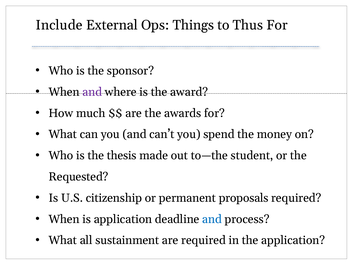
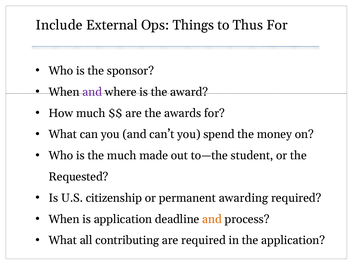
the thesis: thesis -> much (122, 155)
proposals: proposals -> awarding (244, 198)
and colour: blue -> orange (212, 219)
sustainment: sustainment -> contributing (127, 240)
